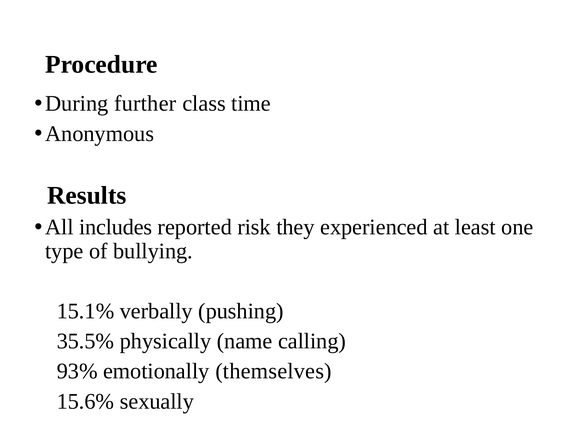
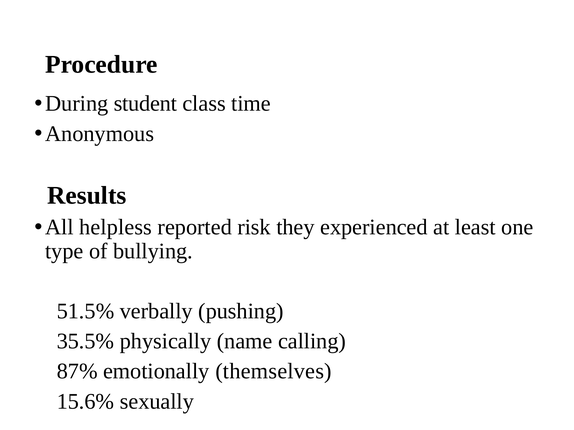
further: further -> student (145, 104)
includes: includes -> helpless (116, 227)
15.1%: 15.1% -> 51.5% (85, 312)
93%: 93% -> 87% (77, 372)
